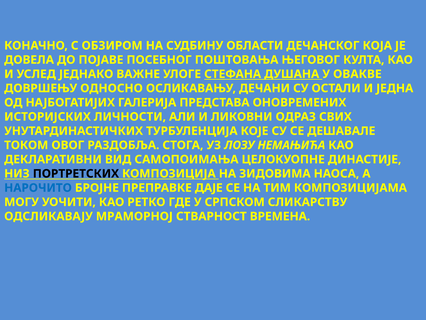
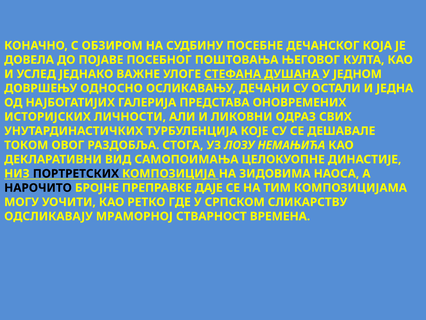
ОБЛАСТИ: ОБЛАСТИ -> ПОСЕБНЕ (255, 46)
ОВАКВЕ: ОВАКВЕ -> ЈЕДНОМ (357, 74)
НАРОЧИТО colour: blue -> black (38, 188)
